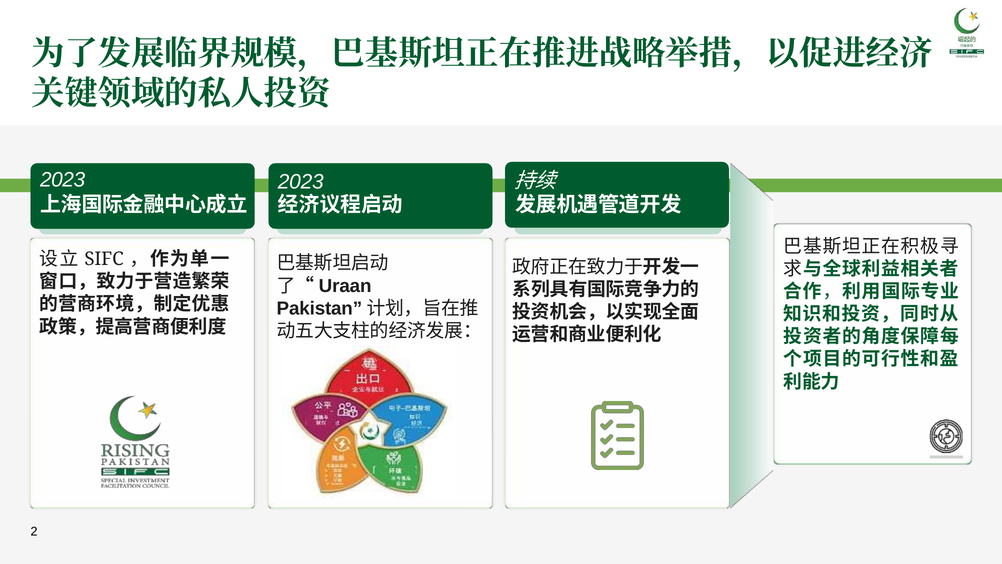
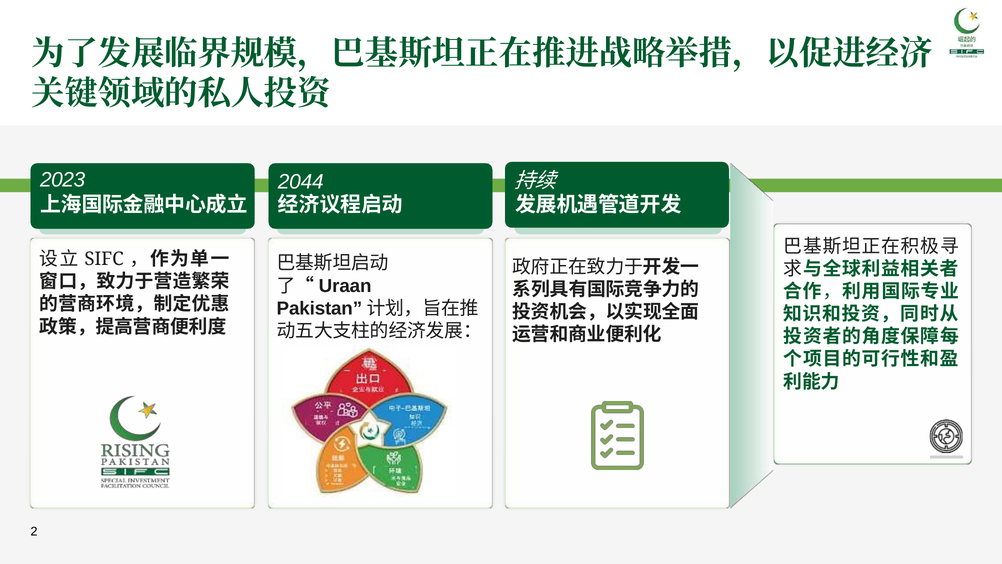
2023: 2023 -> 2044 (301, 182)
